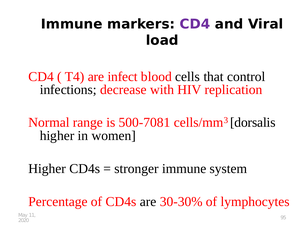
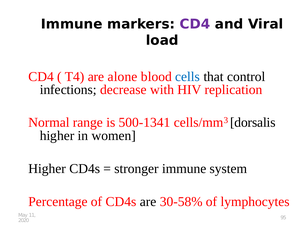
infect: infect -> alone (123, 77)
cells colour: black -> blue (188, 77)
500-7081: 500-7081 -> 500-1341 (145, 122)
30-30%: 30-30% -> 30-58% (181, 202)
